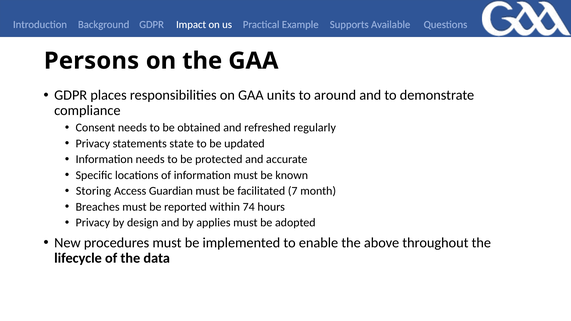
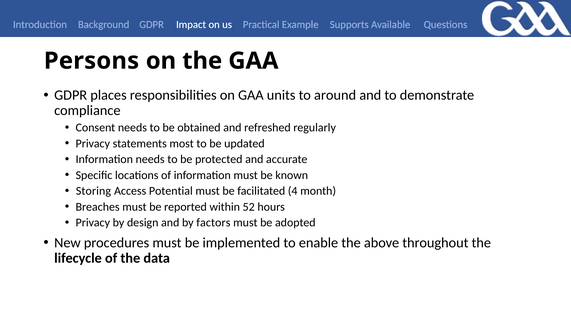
state: state -> most (182, 144)
Guardian: Guardian -> Potential (171, 191)
7: 7 -> 4 (293, 191)
74: 74 -> 52 (249, 207)
applies: applies -> factors (213, 223)
